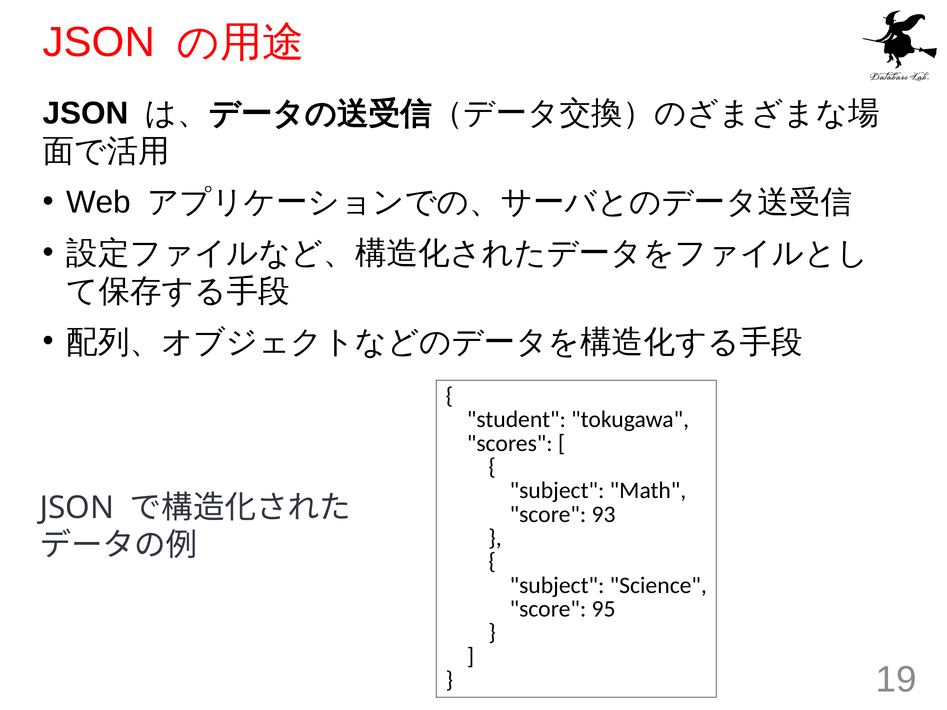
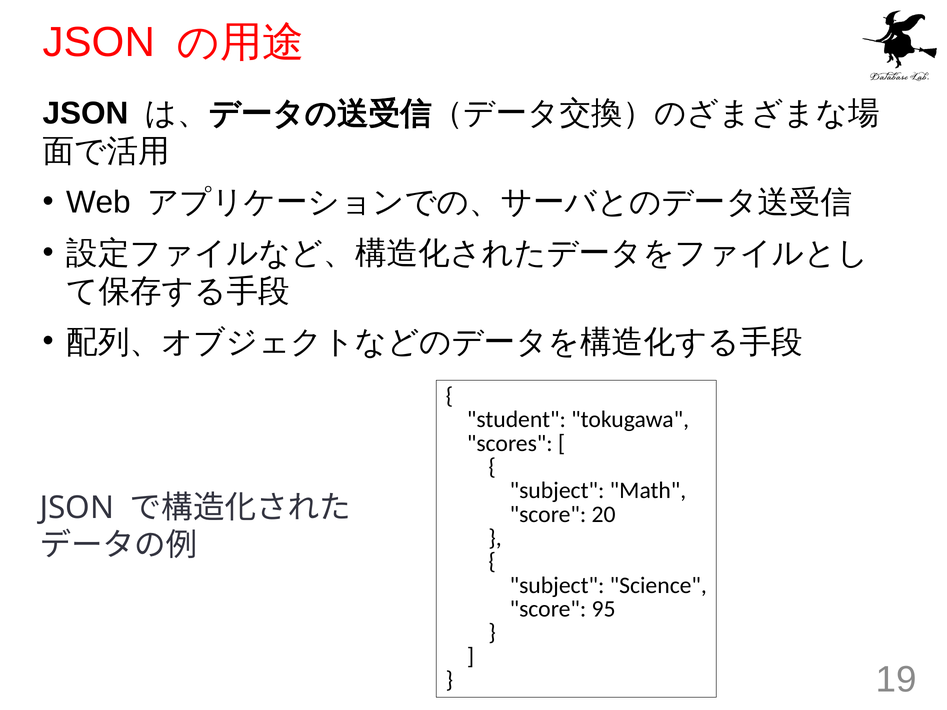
93: 93 -> 20 (604, 515)
